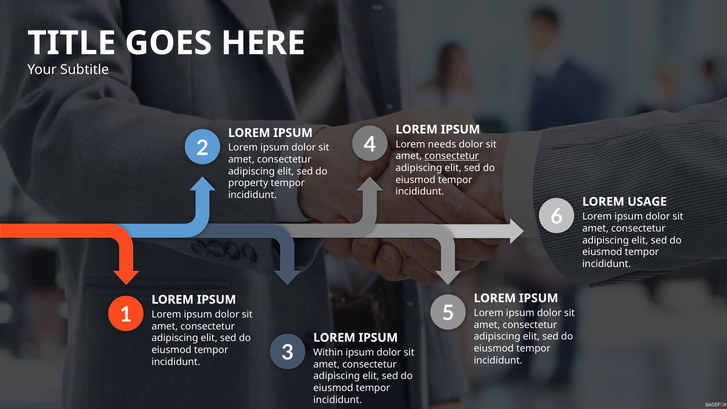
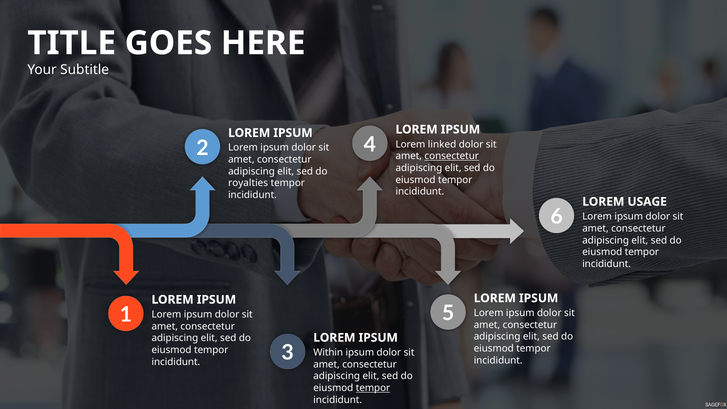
needs: needs -> linked (442, 144)
property: property -> royalties (248, 183)
tempor underline: none -> present (373, 388)
